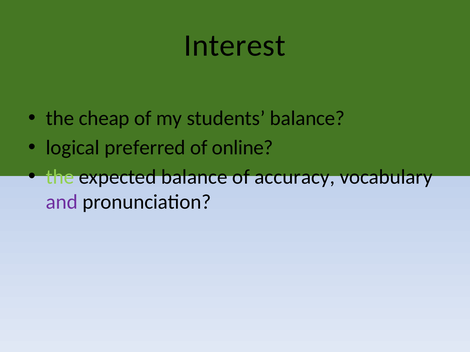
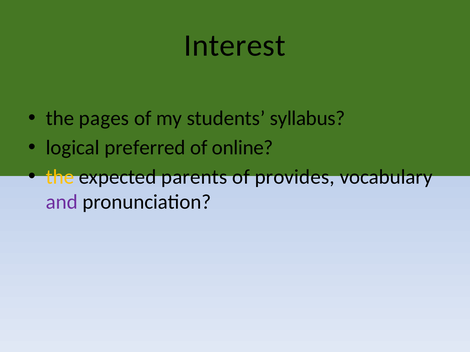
cheap: cheap -> pages (104, 119)
students balance: balance -> syllabus (308, 119)
the colour: light green -> yellow (60, 177)
expected balance: balance -> parents (194, 177)
accuracy: accuracy -> provides (295, 177)
